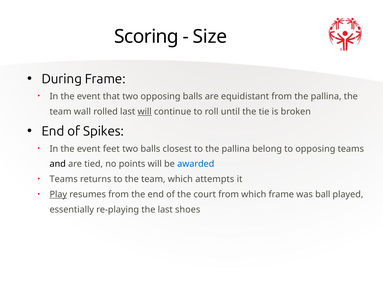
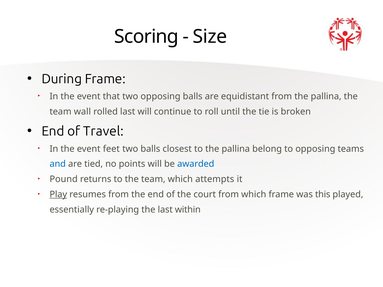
will underline: present -> none (145, 112)
Spikes: Spikes -> Travel (103, 131)
and colour: black -> blue (58, 164)
Teams: Teams -> Pound (64, 179)
ball: ball -> this (323, 195)
shoes: shoes -> within (188, 210)
